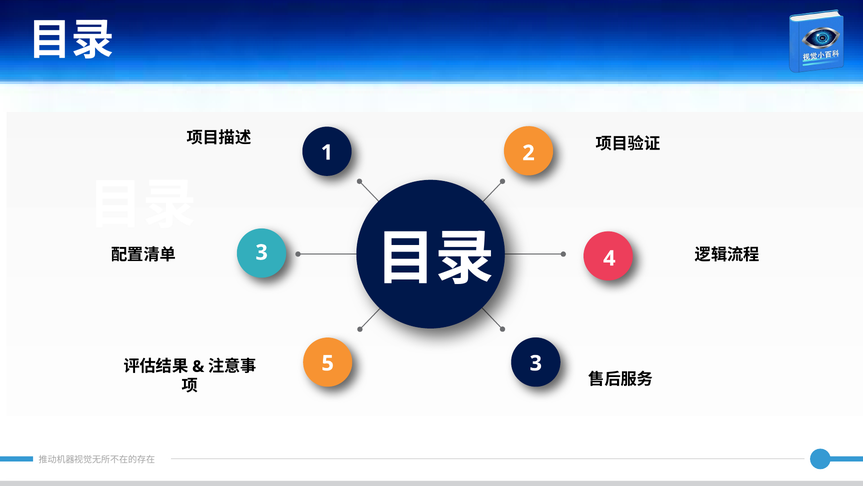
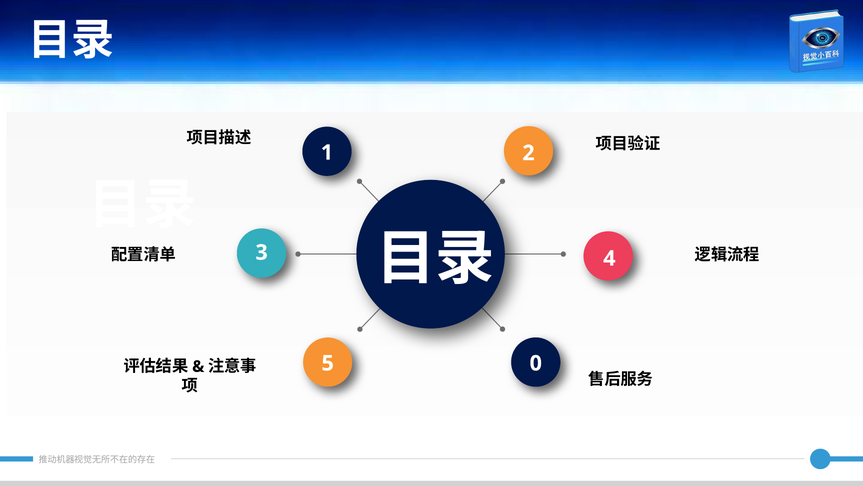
5 3: 3 -> 0 (536, 363)
